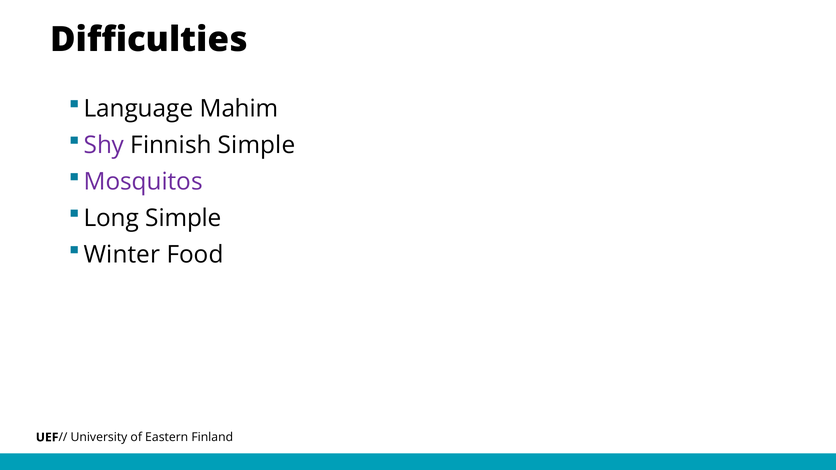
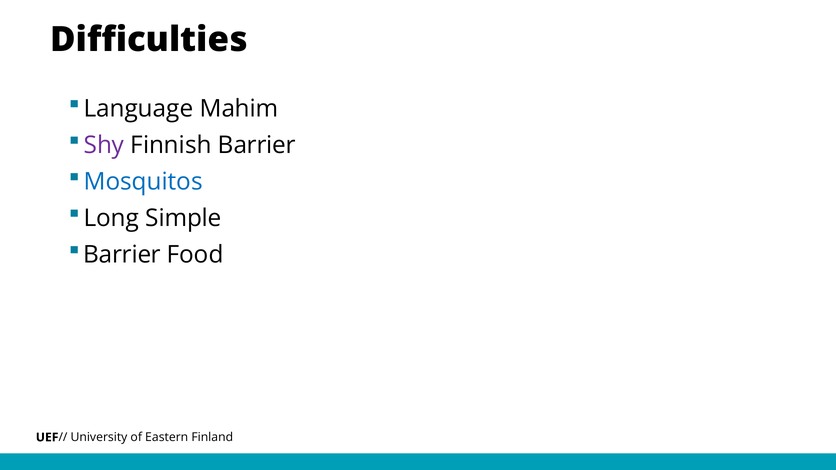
Finnish Simple: Simple -> Barrier (257, 145)
Mosquitos colour: purple -> blue (143, 182)
Winter: Winter -> Barrier (122, 255)
